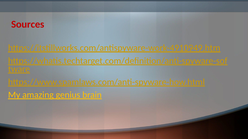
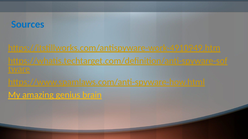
Sources colour: red -> blue (28, 24)
